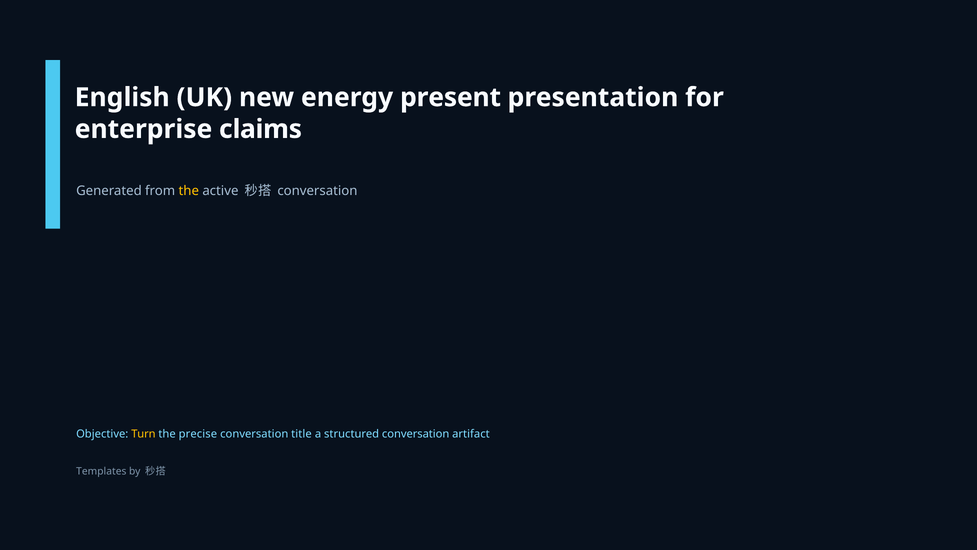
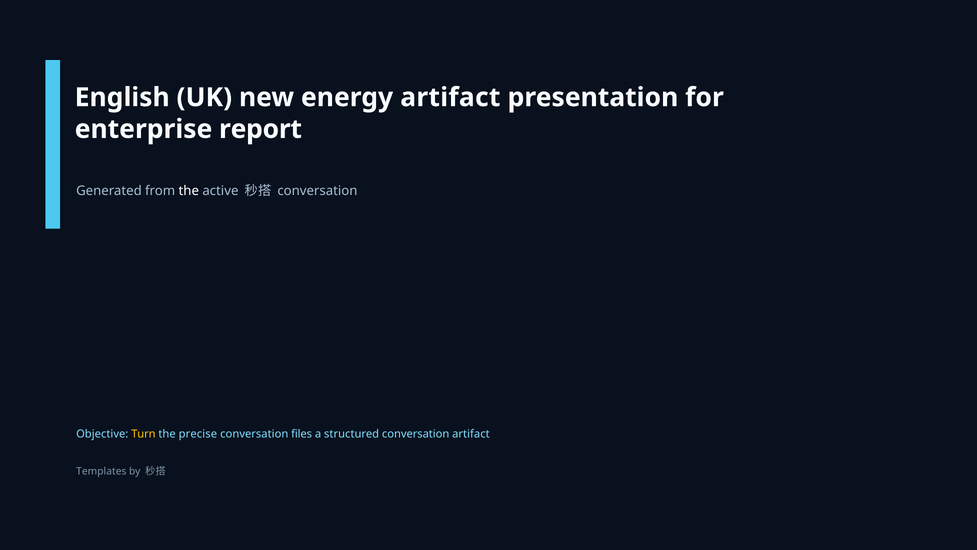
energy present: present -> artifact (450, 97)
claims: claims -> report (260, 129)
the colour: yellow -> white (189, 191)
title: title -> files (302, 434)
